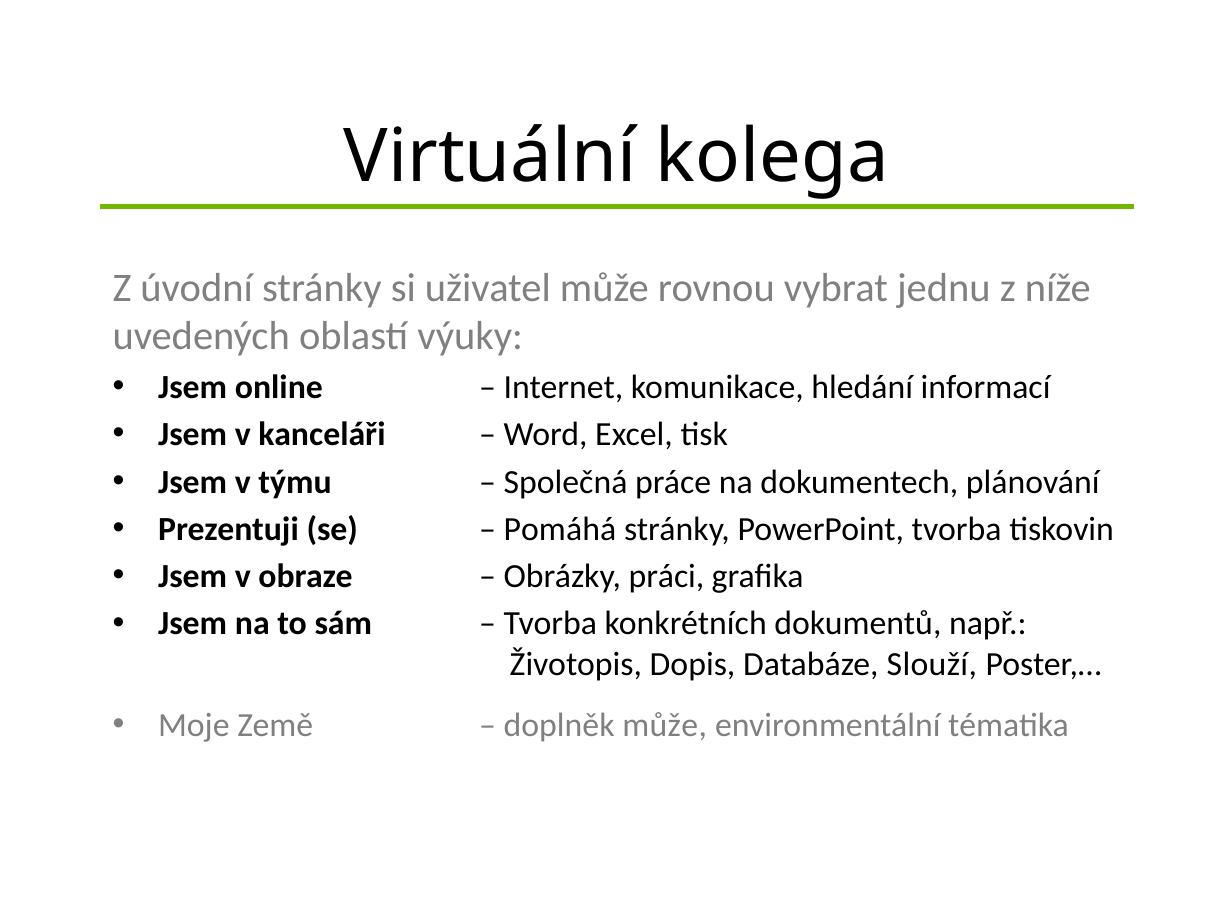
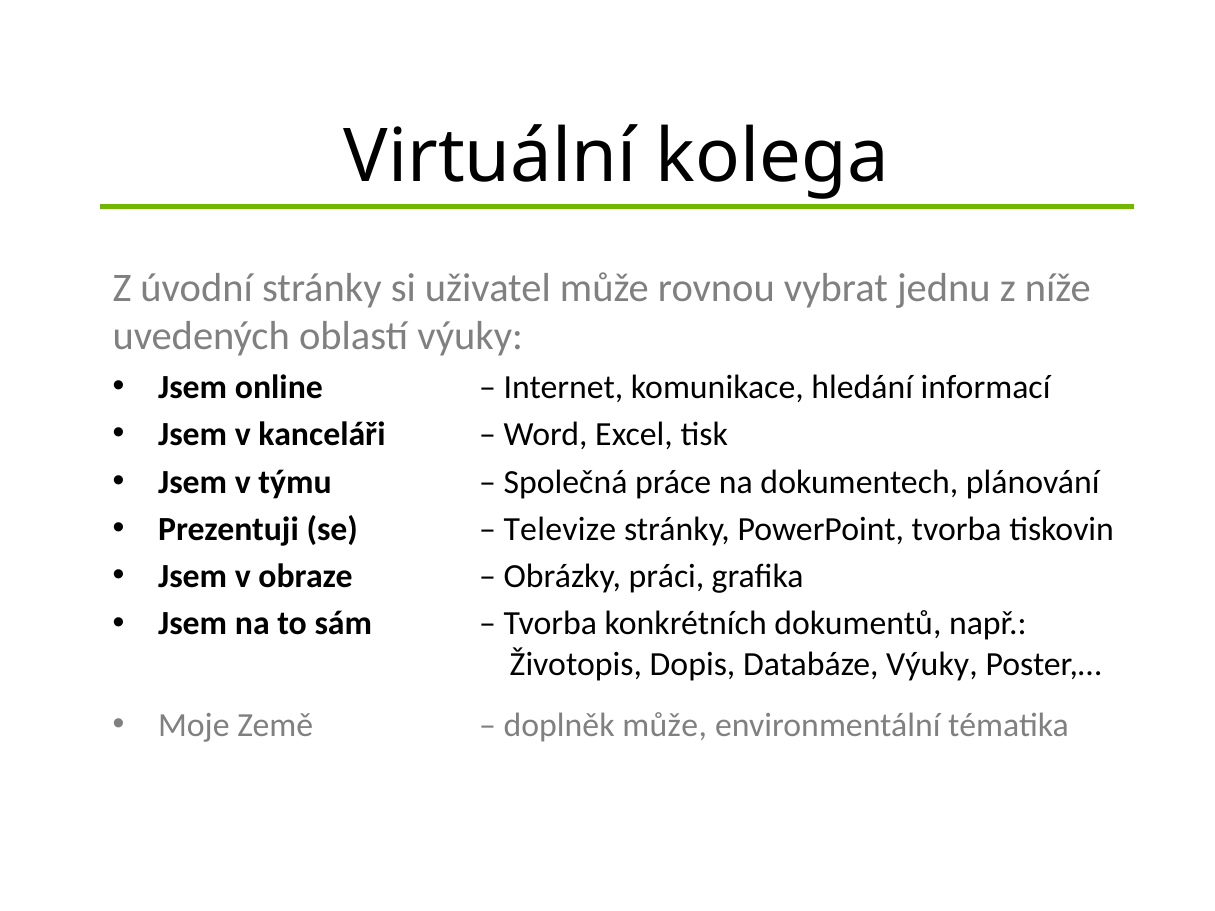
Pomáhá: Pomáhá -> Televize (560, 529)
Databáze Slouží: Slouží -> Výuky (932, 665)
